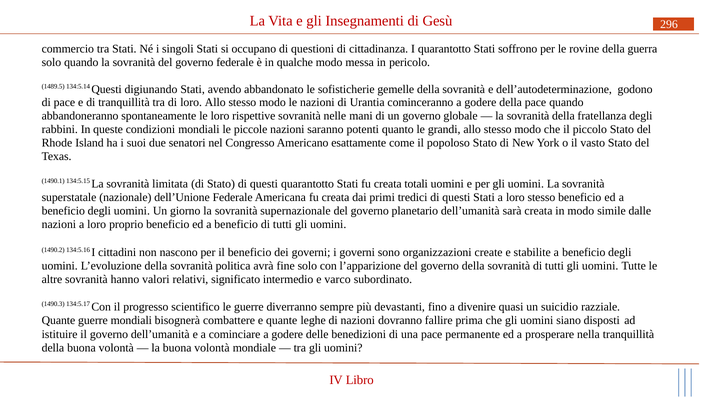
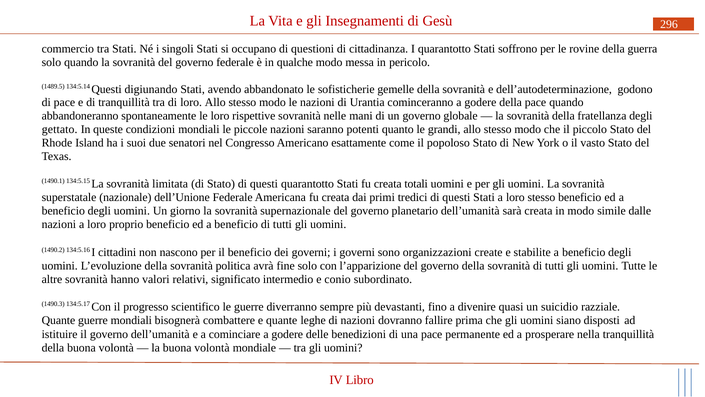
rabbini: rabbini -> gettato (60, 129)
varco: varco -> conio (338, 280)
